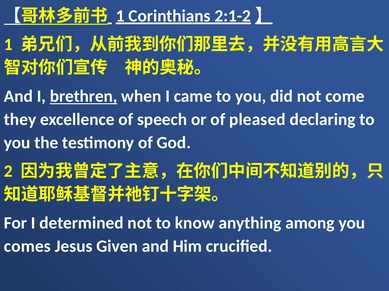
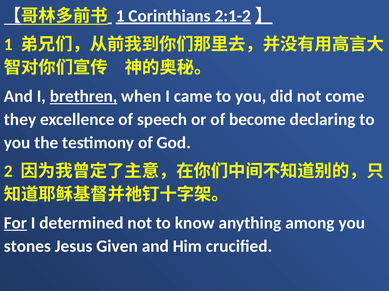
pleased: pleased -> become (258, 120)
For underline: none -> present (15, 223)
comes: comes -> stones (27, 247)
